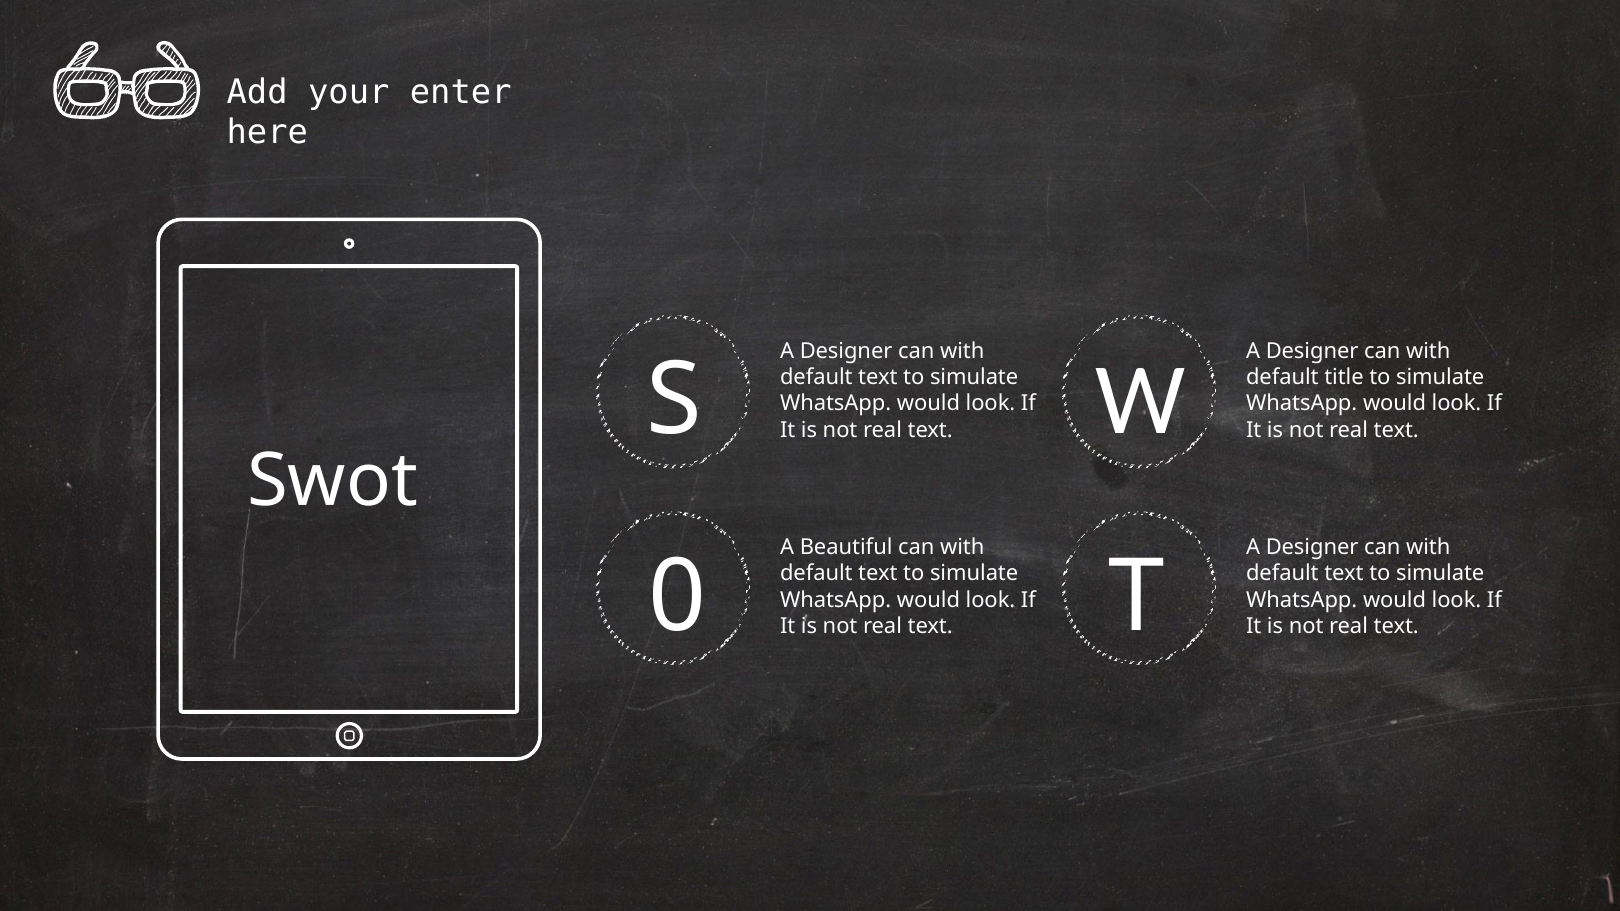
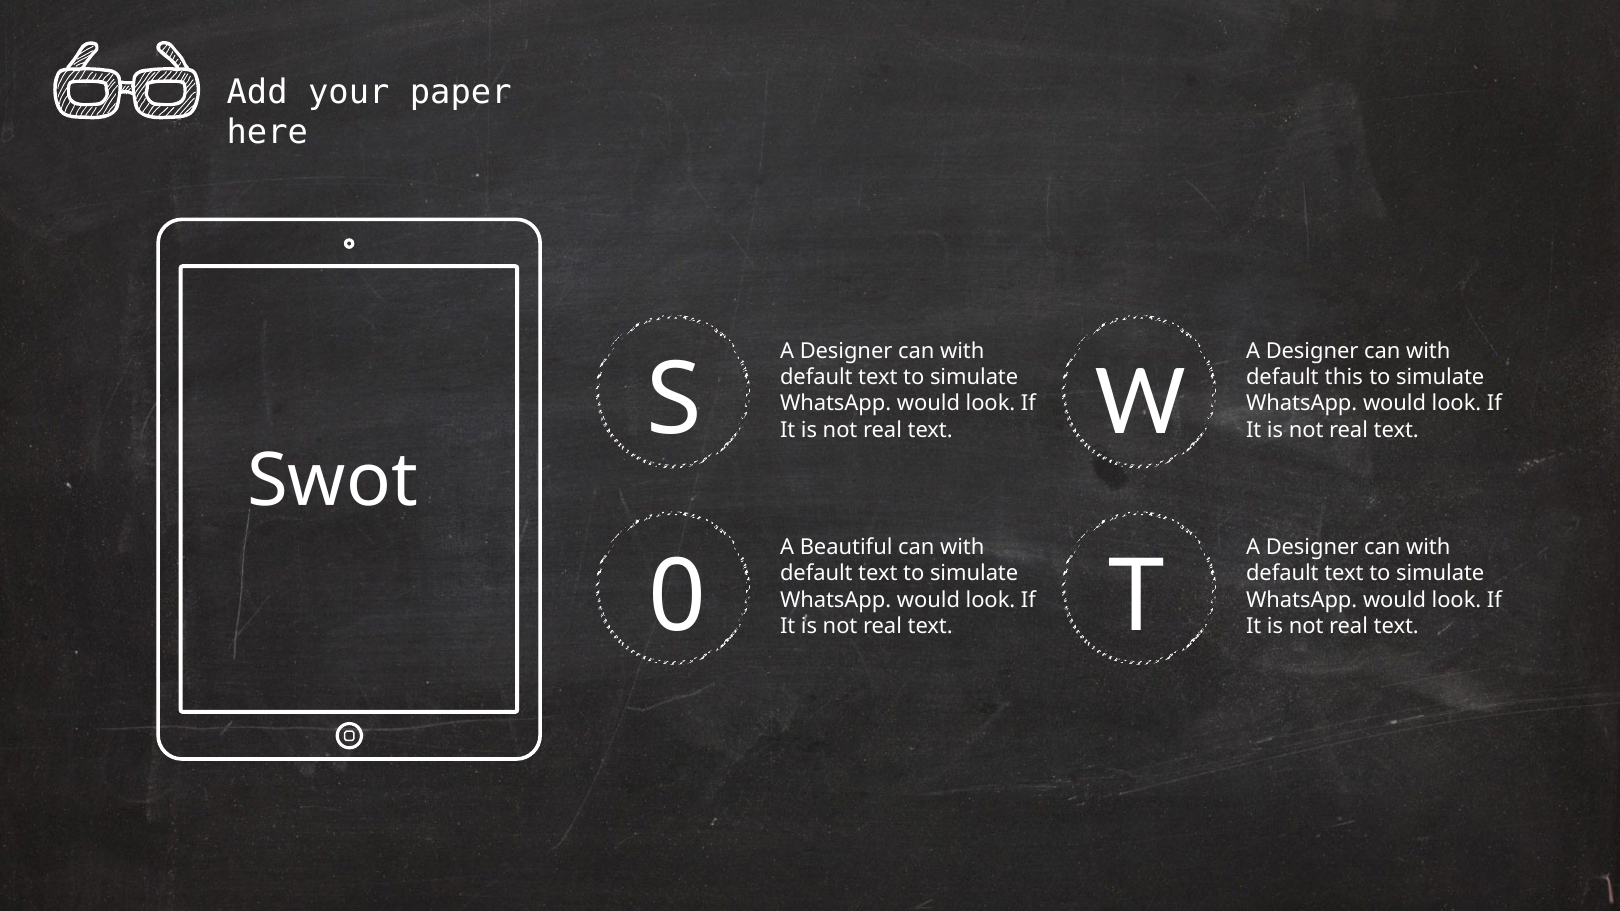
enter: enter -> paper (461, 92)
title: title -> this (1344, 377)
